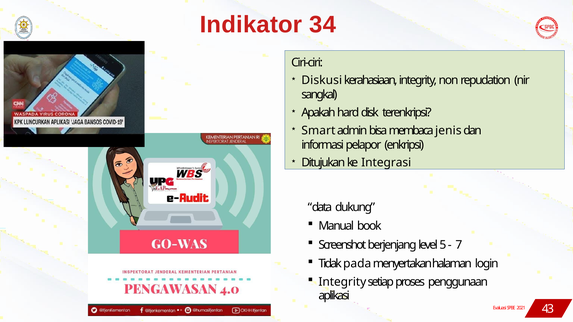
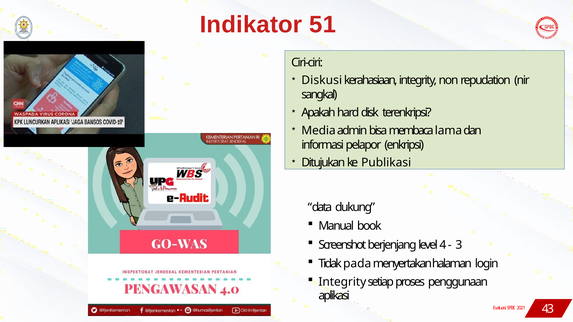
34: 34 -> 51 (323, 25)
Smart: Smart -> Media (319, 131)
jenis: jenis -> lama (448, 131)
Integrasi: Integrasi -> Publikasi (386, 163)
5: 5 -> 4 (443, 245)
7: 7 -> 3 (459, 245)
